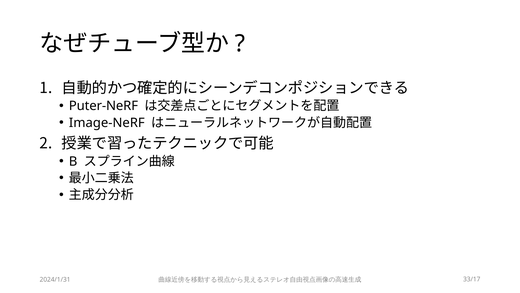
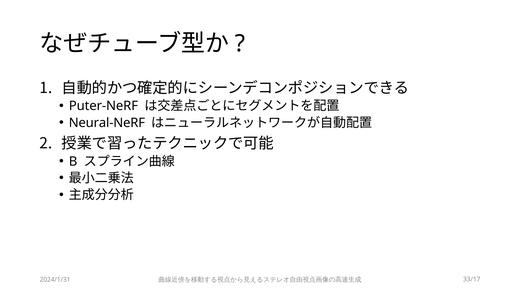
Image-NeRF: Image-NeRF -> Neural-NeRF (107, 123)
